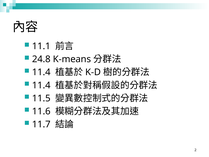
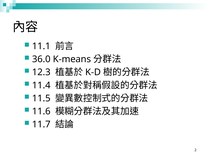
24.8: 24.8 -> 36.0 (41, 59)
11.4: 11.4 -> 12.3 (41, 72)
